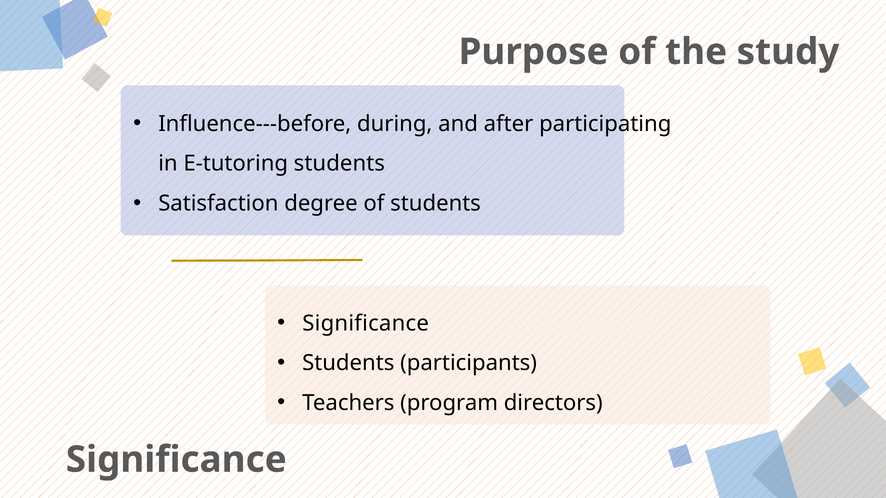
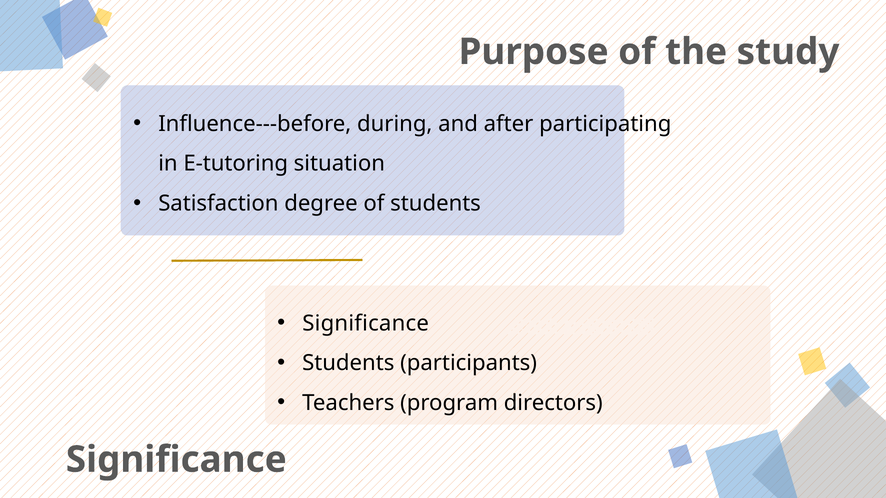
E-tutoring students: students -> situation (339, 164)
